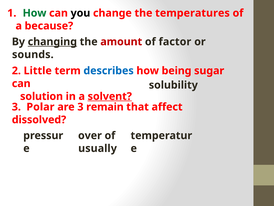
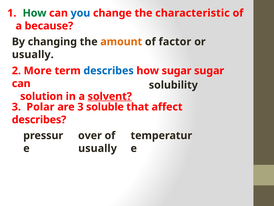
you colour: black -> blue (80, 13)
temperatures: temperatures -> characteristic (192, 13)
changing underline: present -> none (52, 42)
amount colour: red -> orange (121, 42)
sounds: sounds -> usually (33, 54)
Little: Little -> More (38, 71)
how being: being -> sugar (177, 71)
remain: remain -> soluble (105, 107)
dissolved: dissolved -> describes (39, 119)
